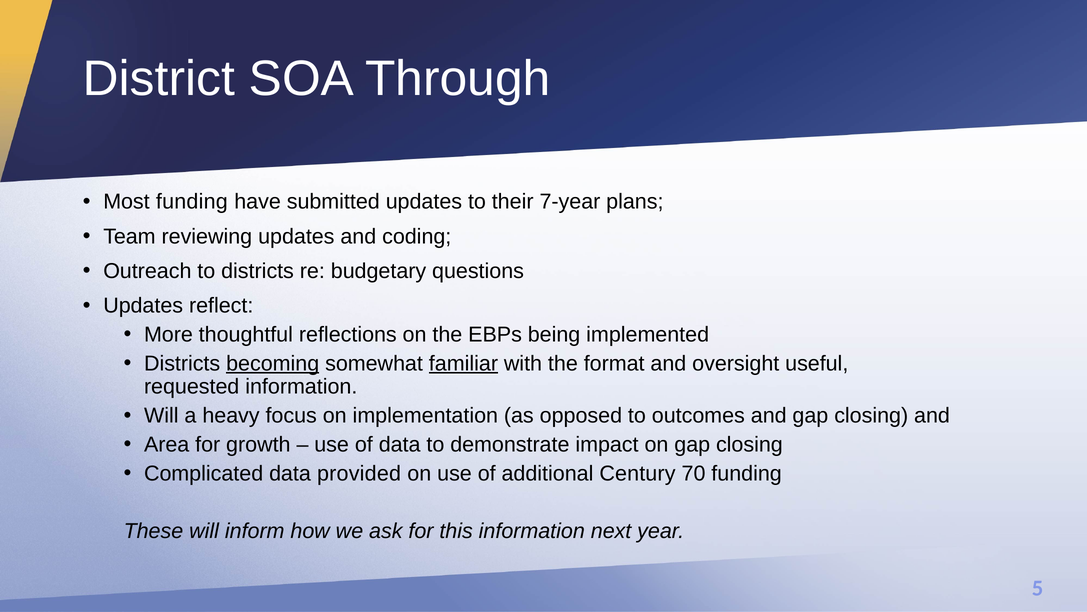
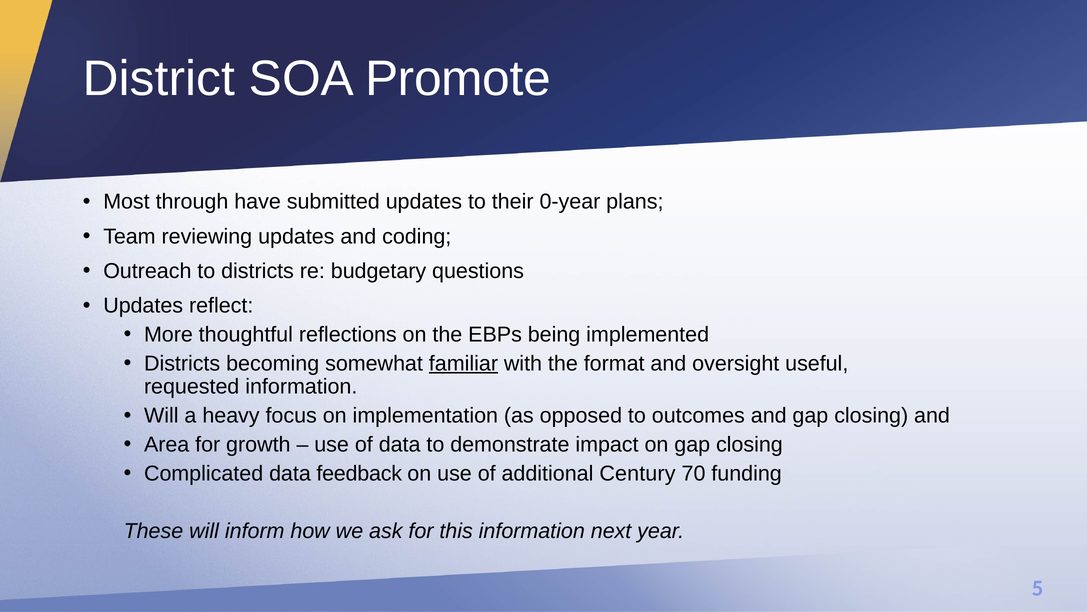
Through: Through -> Promote (458, 79)
Most funding: funding -> through (192, 202)
7-year: 7-year -> 0-year (570, 202)
becoming underline: present -> none (273, 363)
provided: provided -> feedback (359, 473)
